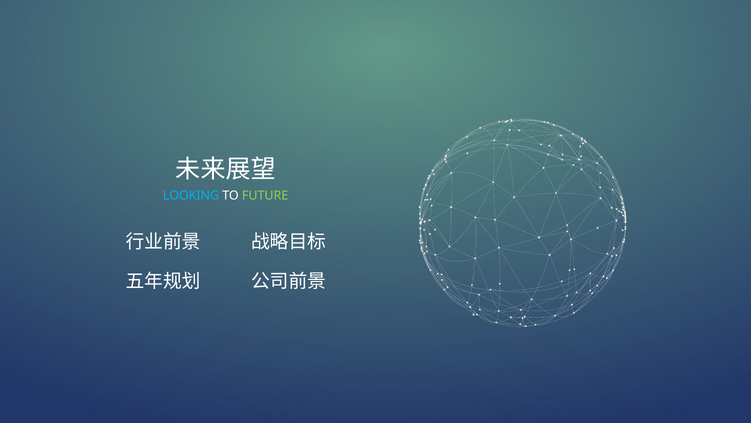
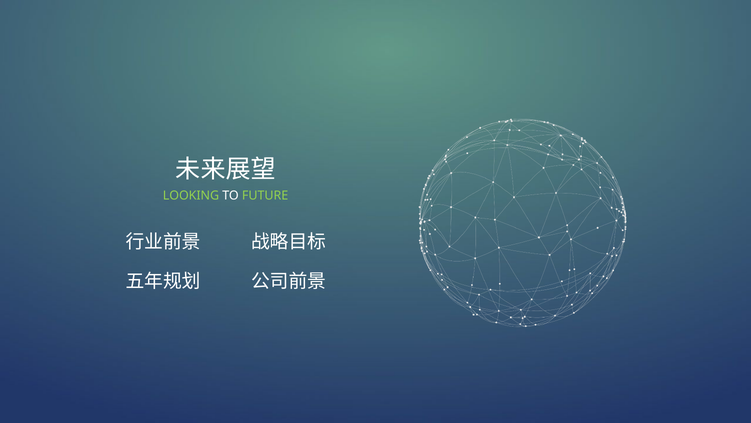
LOOKING colour: light blue -> light green (191, 195)
